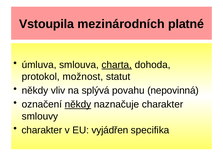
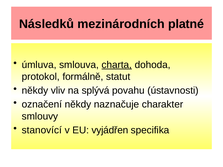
Vstoupila: Vstoupila -> Následků (46, 24)
možnost: možnost -> formálně (83, 77)
nepovinná: nepovinná -> ústavnosti (173, 91)
někdy underline: present -> none (78, 105)
charakter: charakter -> stanovící (42, 130)
